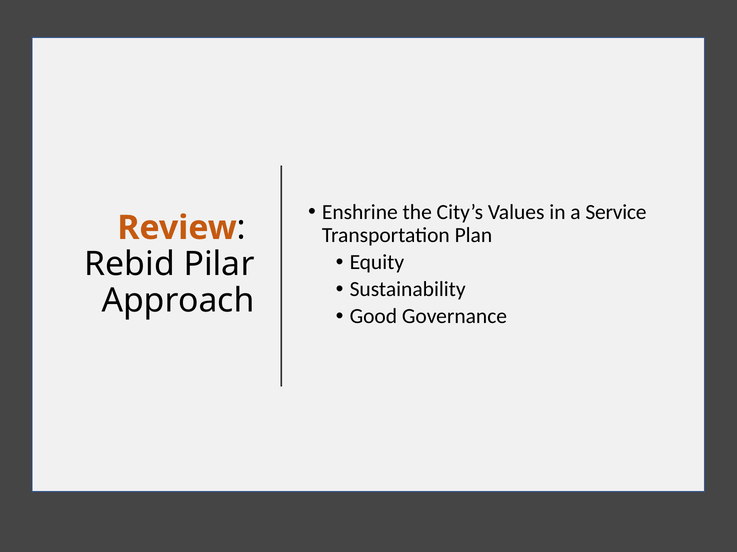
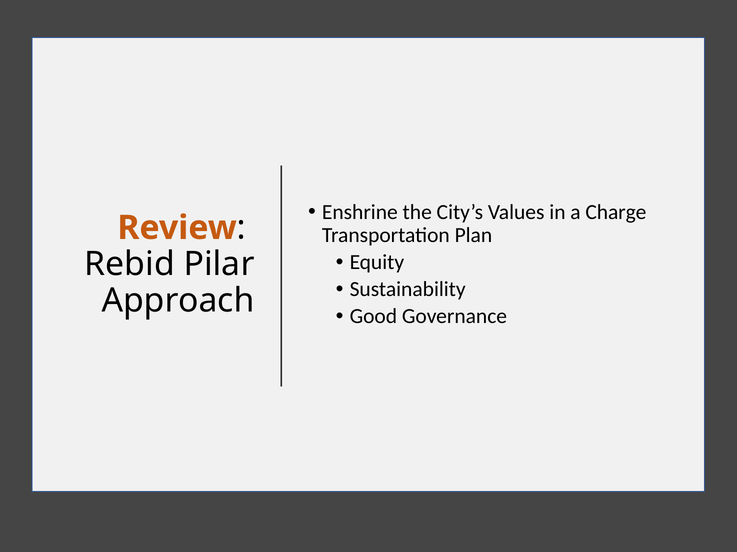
Service: Service -> Charge (616, 212)
